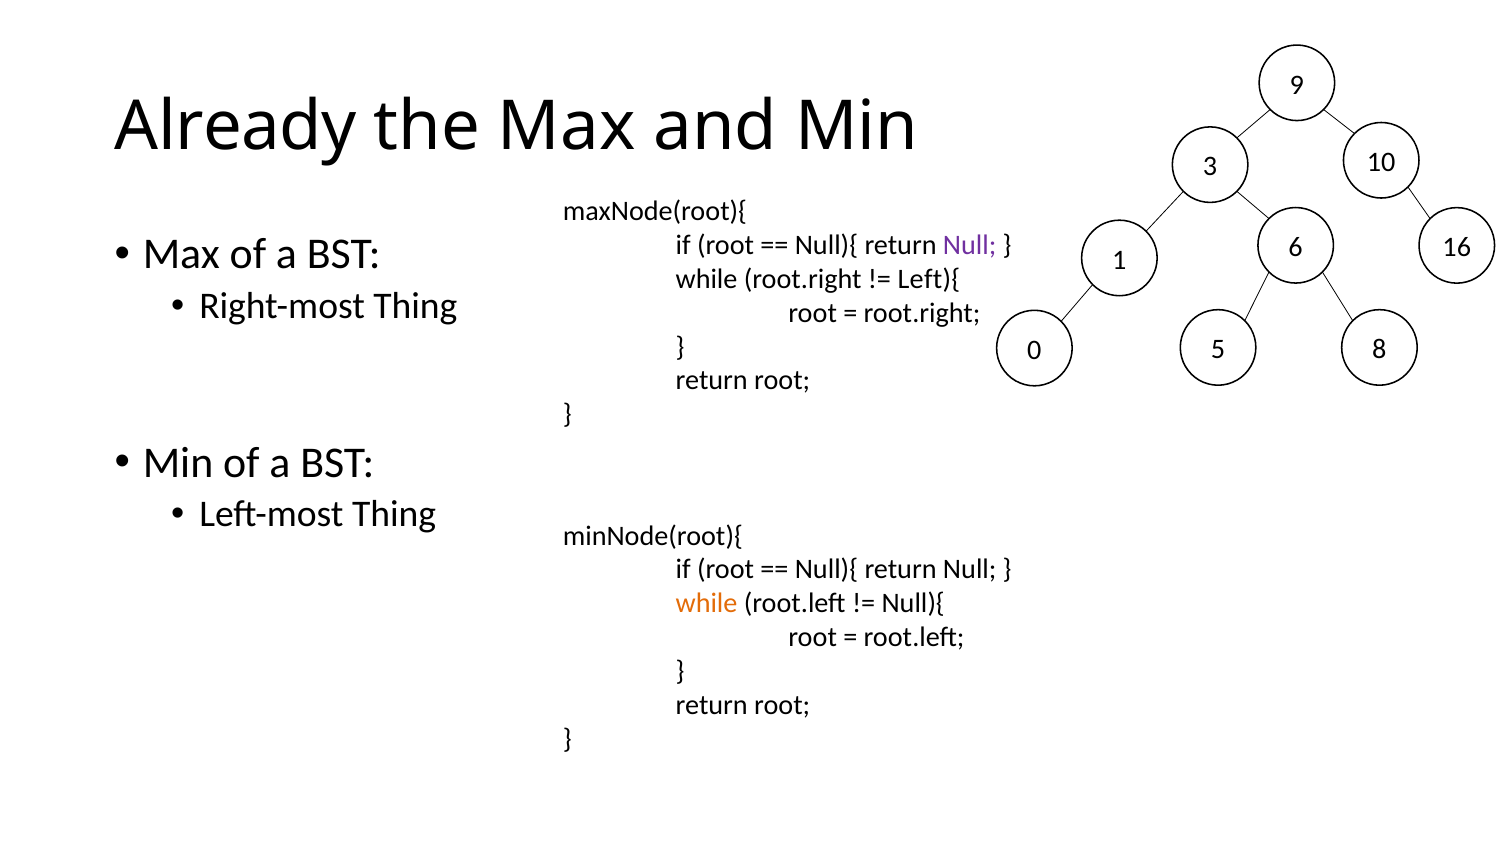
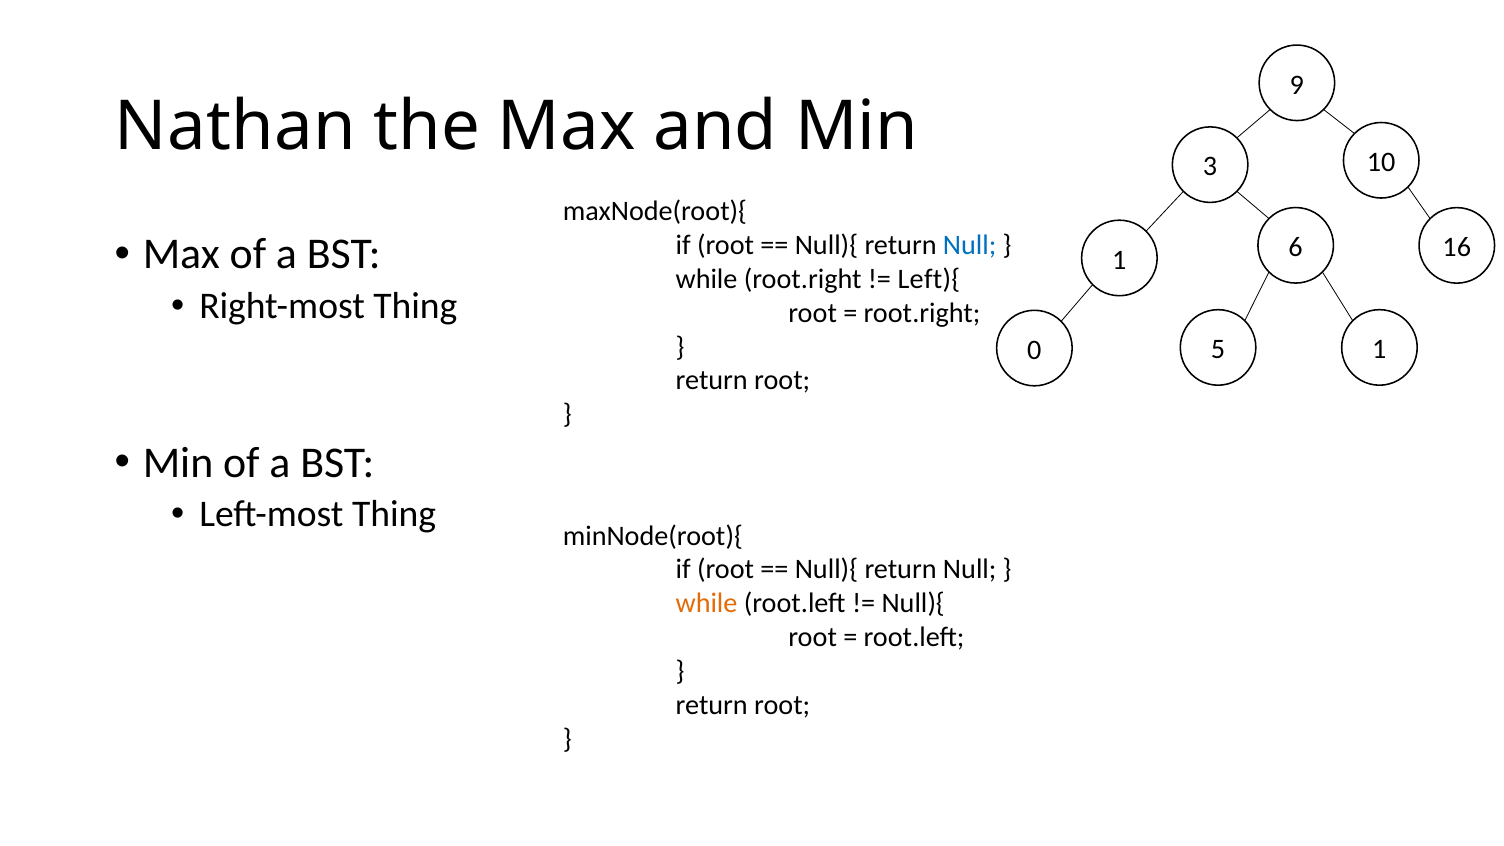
Already: Already -> Nathan (235, 126)
Null colour: purple -> blue (970, 245)
5 8: 8 -> 1 (1379, 349)
